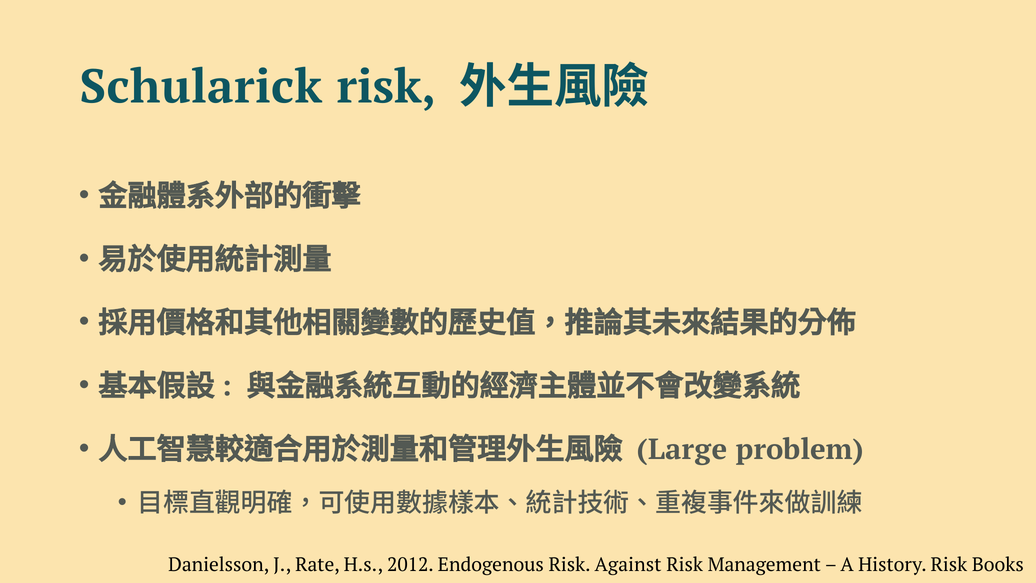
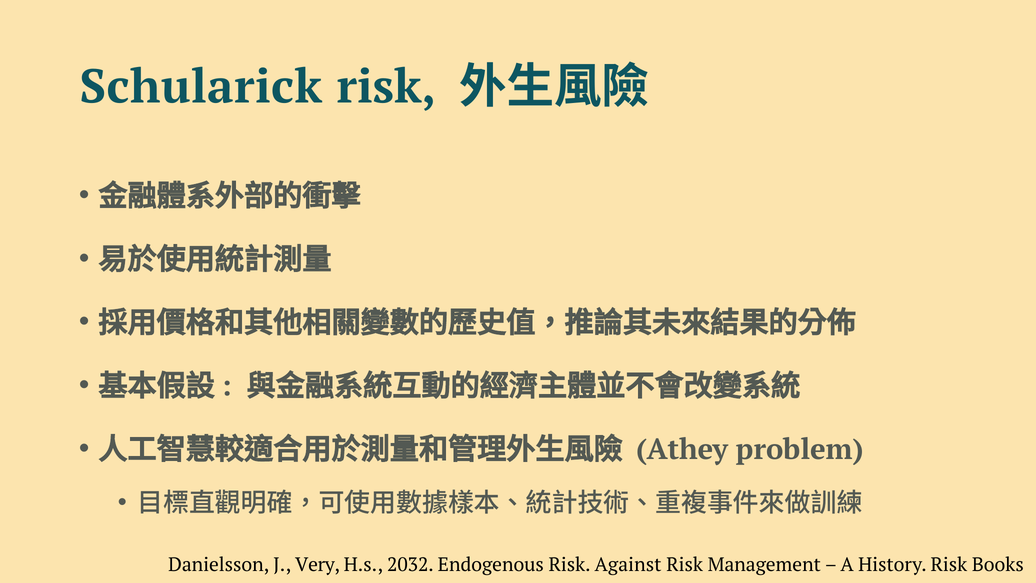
Large: Large -> Athey (682, 449)
Rate: Rate -> Very (318, 565)
2012: 2012 -> 2032 (410, 565)
